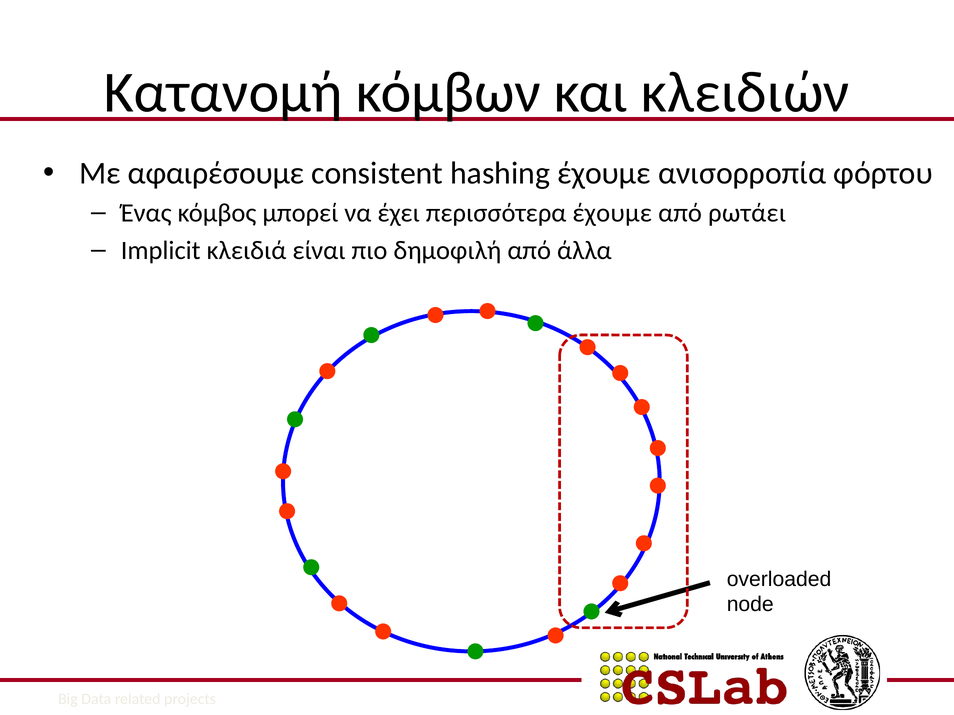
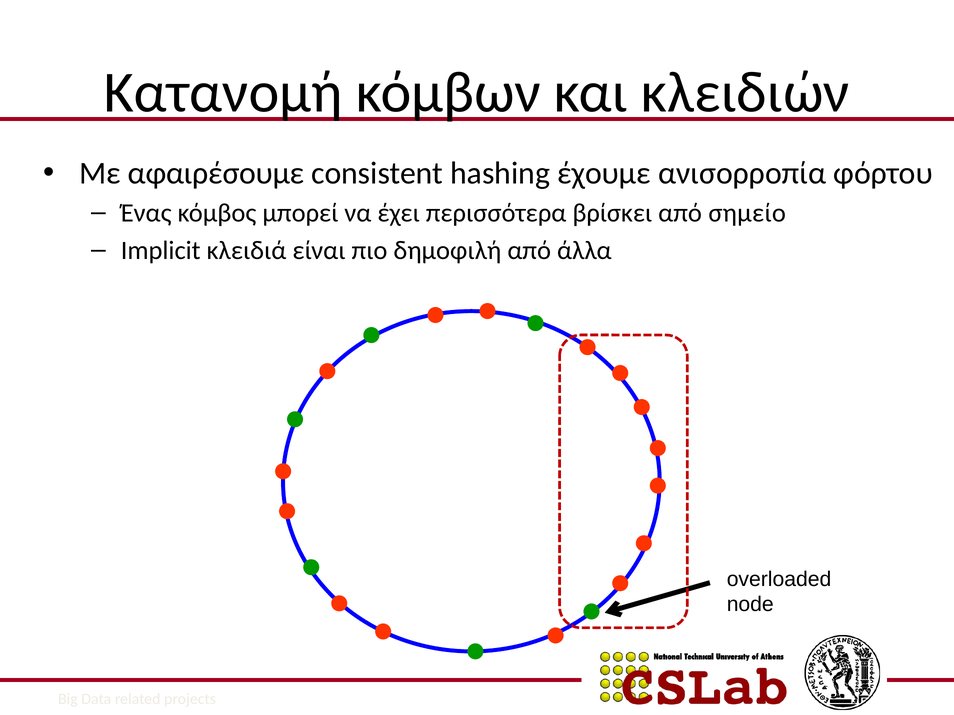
περισσότερα έχουμε: έχουμε -> βρίσκει (612, 213)
ρωτάει: ρωτάει -> σημείο (747, 213)
